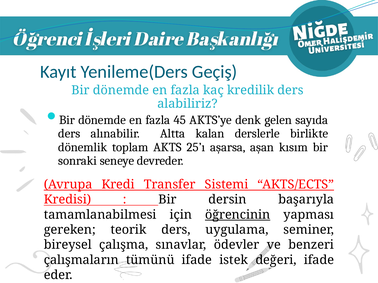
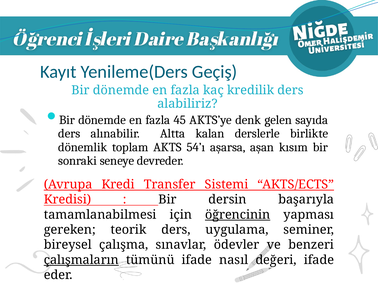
25’ı: 25’ı -> 54’ı (196, 147)
çalışmaların underline: none -> present (81, 260)
istek: istek -> nasıl (234, 260)
